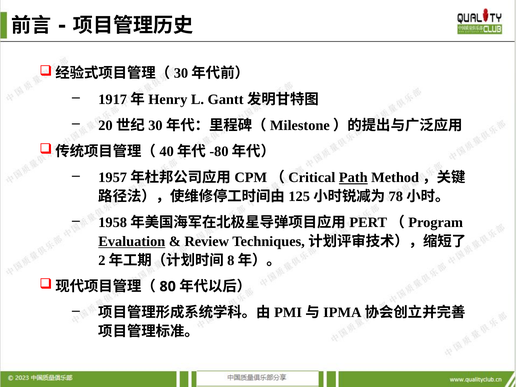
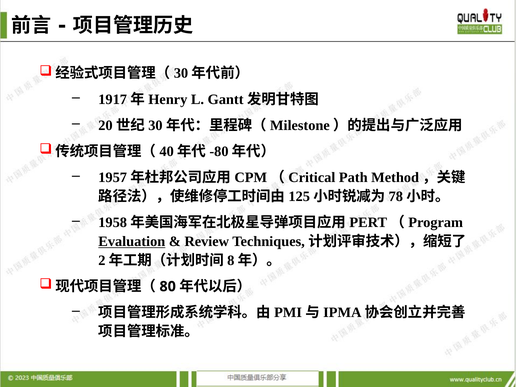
Path underline: present -> none (353, 178)
